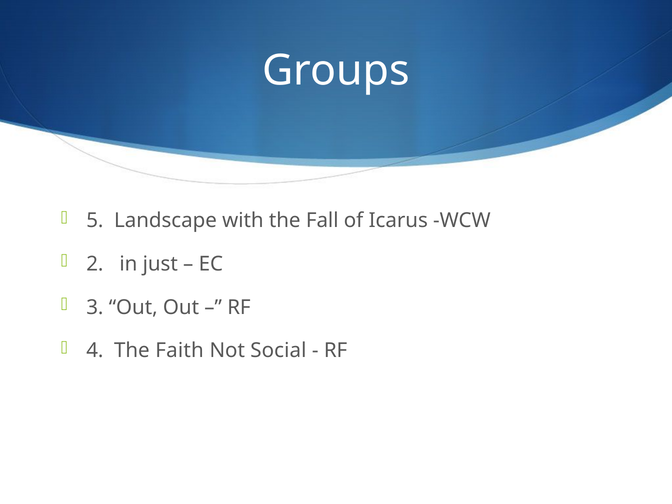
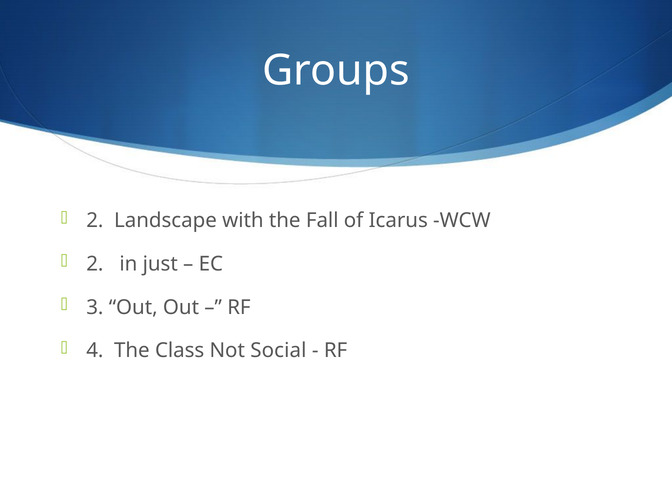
5: 5 -> 2 (95, 221)
Faith: Faith -> Class (180, 351)
